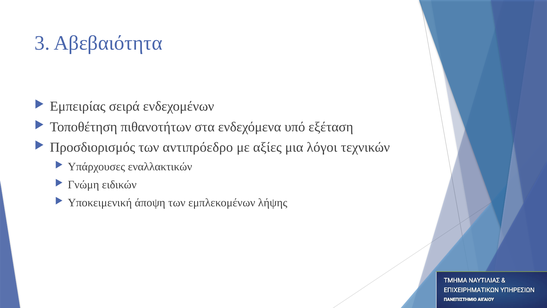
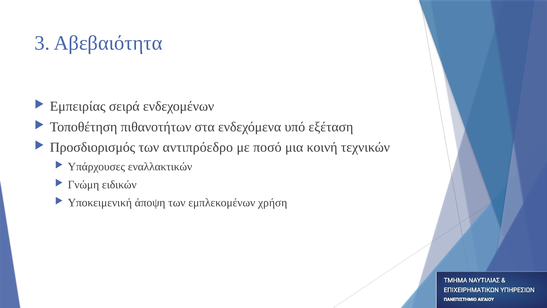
αξίες: αξίες -> ποσό (267, 147)
λόγοι: λόγοι -> κοινή (322, 147)
λήψης: λήψης -> χρήση (273, 203)
